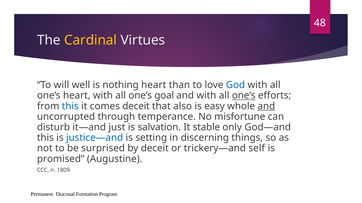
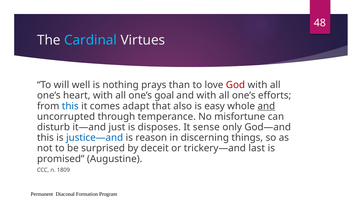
Cardinal colour: yellow -> light blue (91, 40)
nothing heart: heart -> prays (154, 85)
God colour: blue -> red (235, 85)
one’s underline: present -> none (244, 96)
comes deceit: deceit -> adapt (136, 106)
salvation: salvation -> disposes (159, 128)
stable: stable -> sense (206, 128)
setting: setting -> reason (151, 138)
self: self -> last (257, 149)
